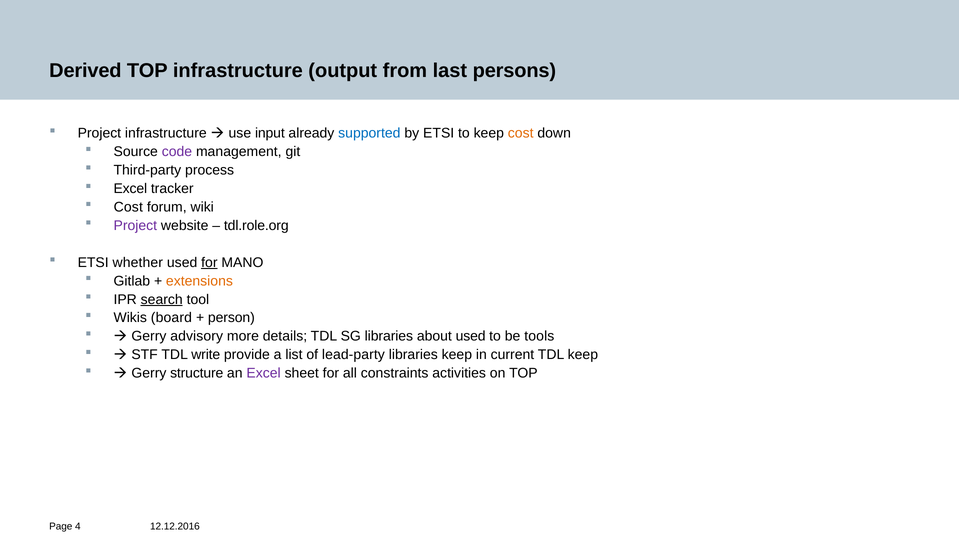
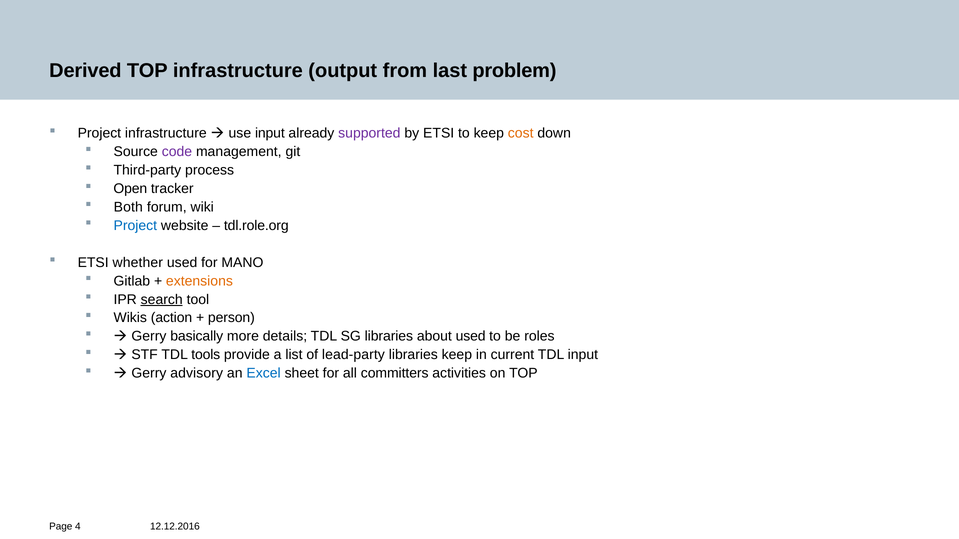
persons: persons -> problem (514, 71)
supported colour: blue -> purple (369, 133)
Excel: Excel -> Open (130, 189)
Cost: Cost -> Both (128, 207)
Project colour: purple -> blue (135, 226)
for underline: present -> none (209, 263)
board: board -> action (172, 318)
advisory: advisory -> basically (197, 336)
tools: tools -> roles (539, 336)
write: write -> tools (206, 355)
TDL keep: keep -> input (583, 355)
structure: structure -> advisory (197, 373)
Excel colour: purple -> blue (264, 373)
constraints: constraints -> committers (395, 373)
